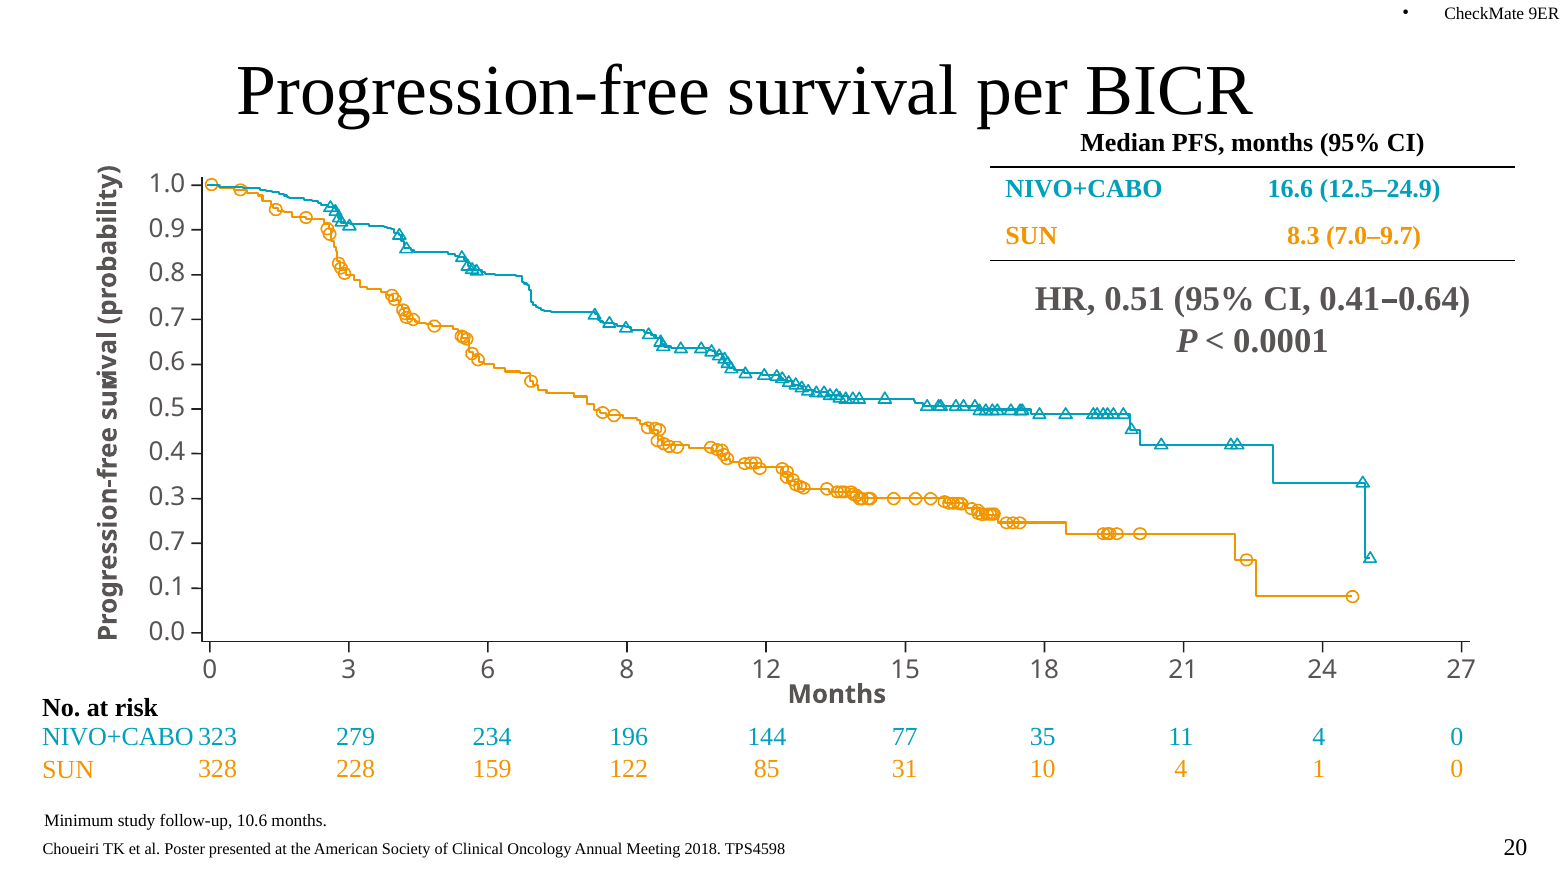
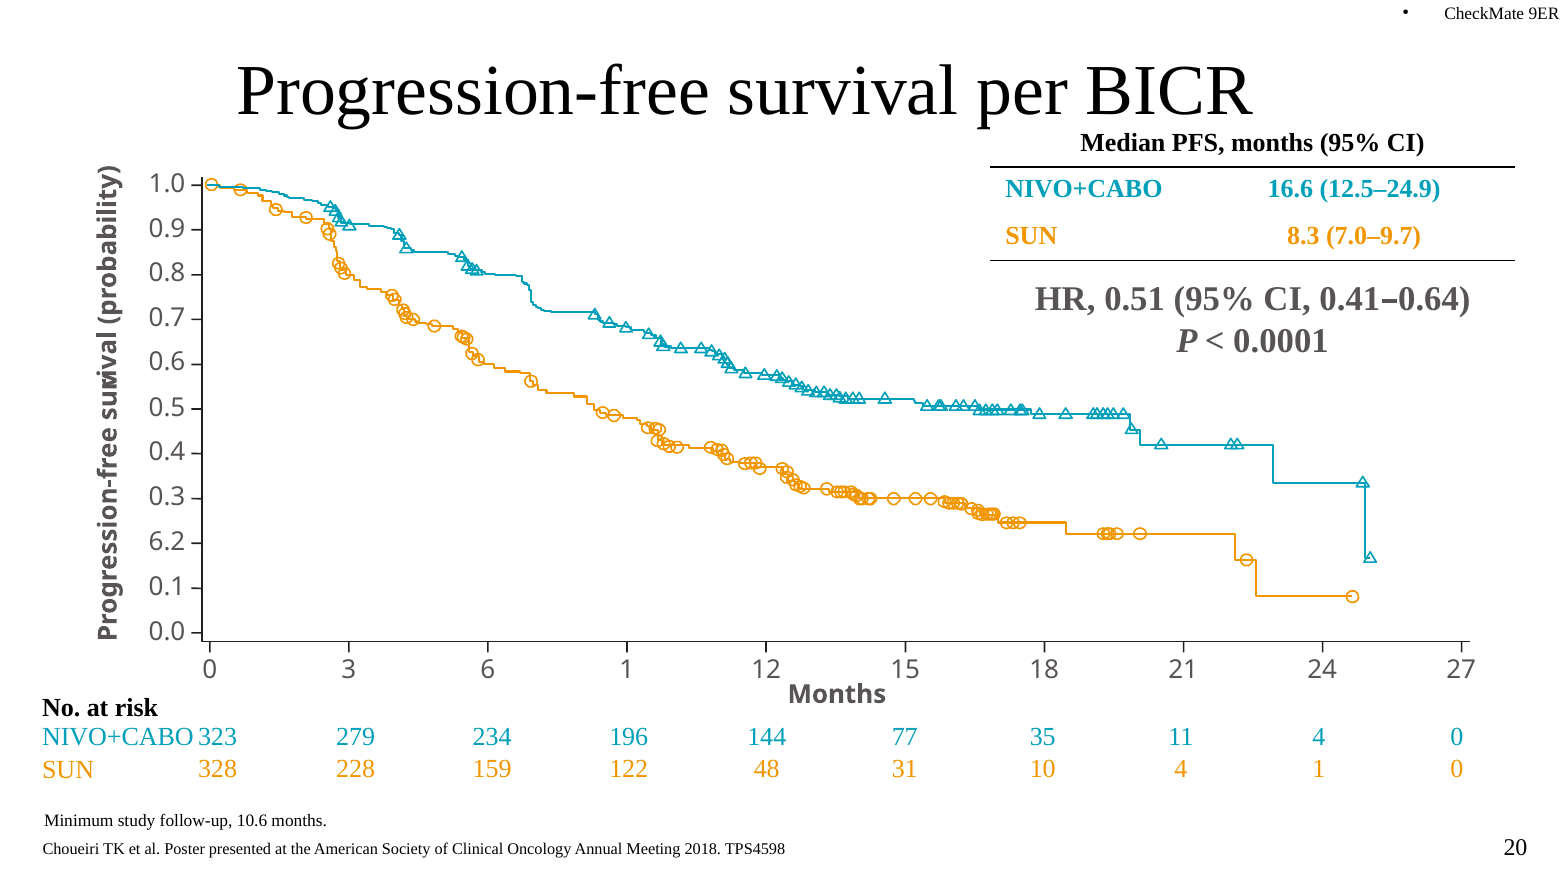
0.7: 0.7 -> 6.2 (167, 542)
6 8: 8 -> 1 (627, 670)
85: 85 -> 48 (767, 768)
